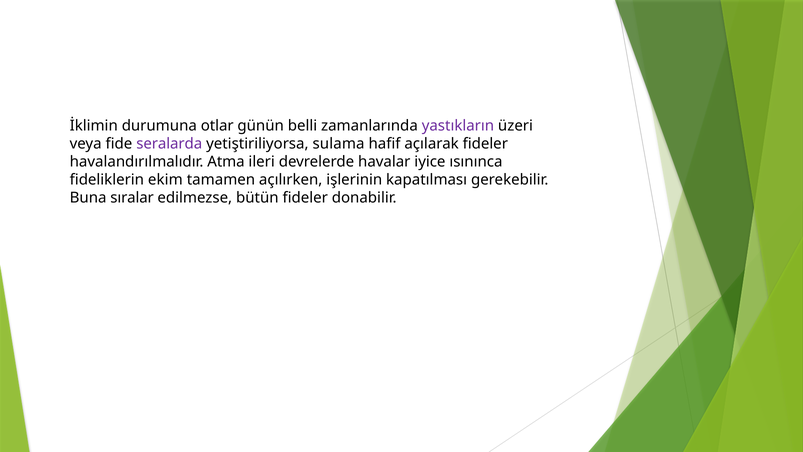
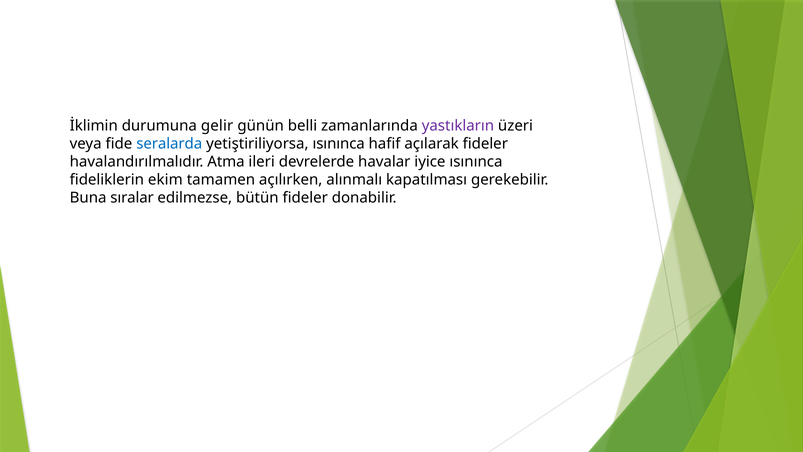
otlar: otlar -> gelir (217, 125)
seralarda colour: purple -> blue (169, 144)
yetiştiriliyorsa sulama: sulama -> ısınınca (339, 144)
işlerinin: işlerinin -> alınmalı (354, 180)
